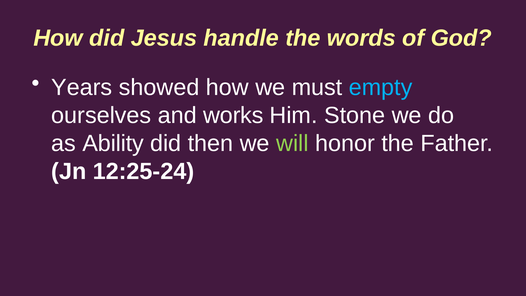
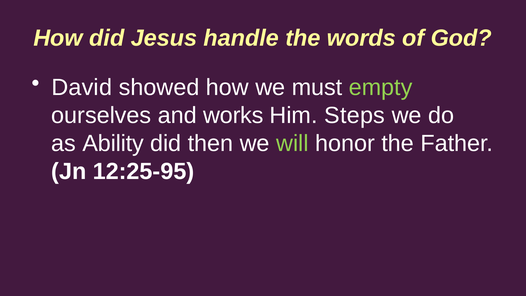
Years: Years -> David (82, 87)
empty colour: light blue -> light green (381, 87)
Stone: Stone -> Steps (355, 115)
12:25-24: 12:25-24 -> 12:25-95 (143, 172)
